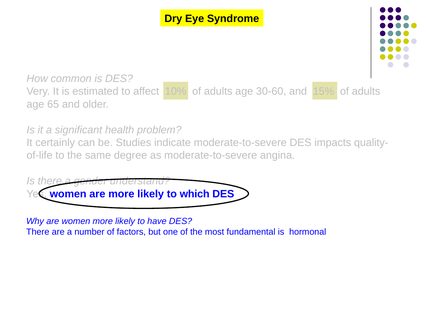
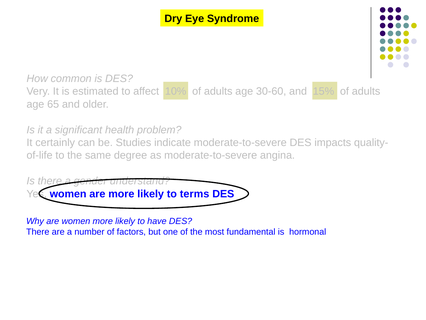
which: which -> terms (195, 194)
